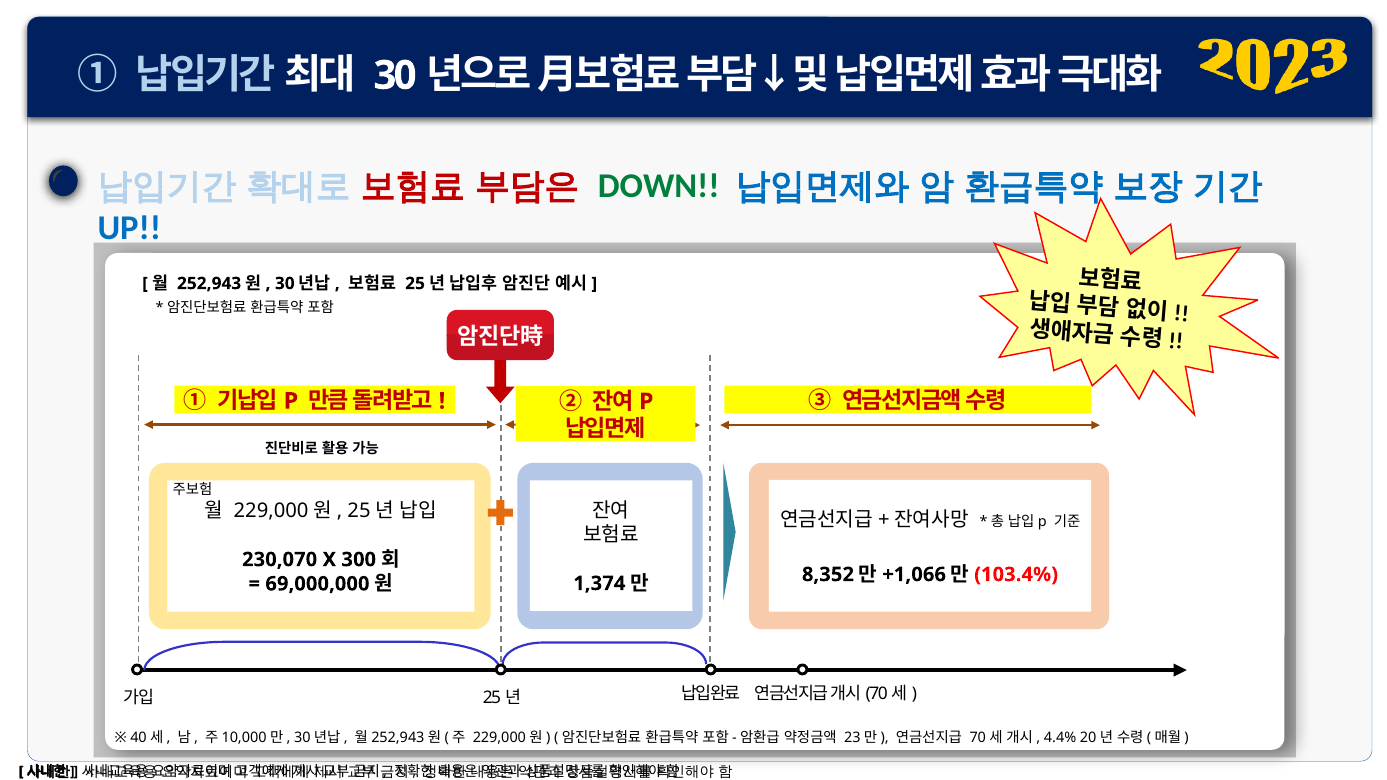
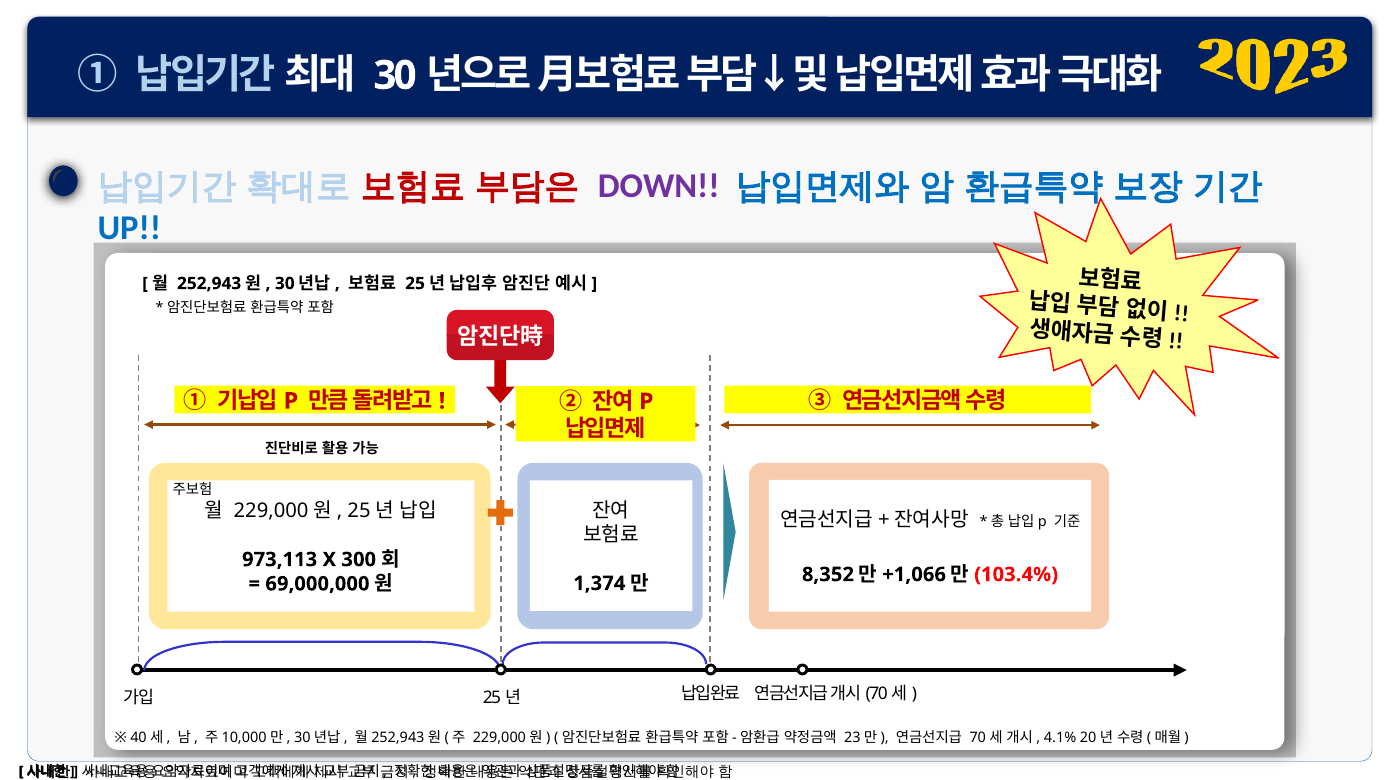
DOWN colour: green -> purple (659, 186)
230,070: 230,070 -> 973,113 (280, 560)
4.4%: 4.4% -> 4.1% (1060, 738)
